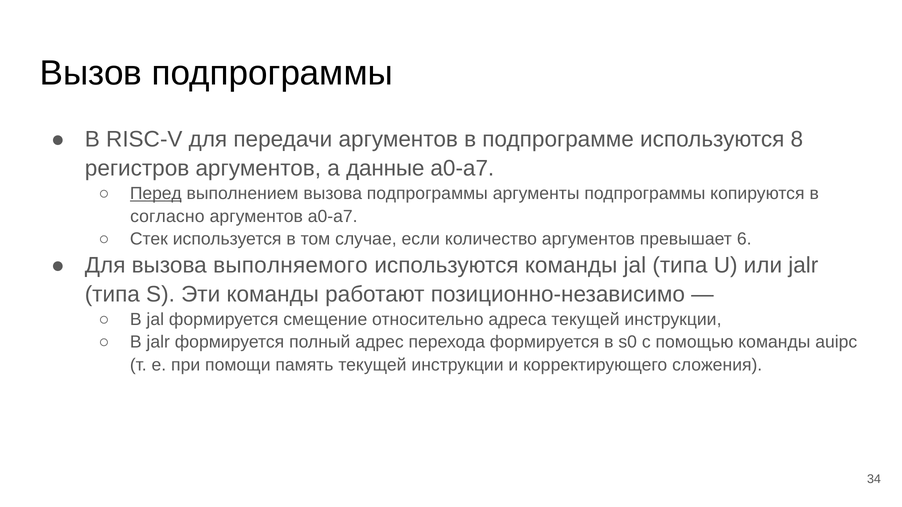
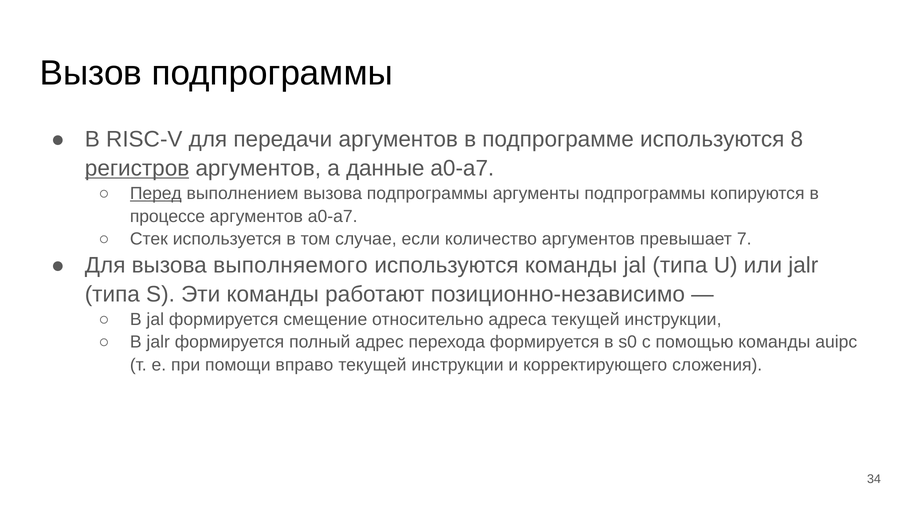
регистров underline: none -> present (137, 168)
согласно: согласно -> процессе (168, 216)
6: 6 -> 7 (744, 239)
память: память -> вправо (304, 365)
